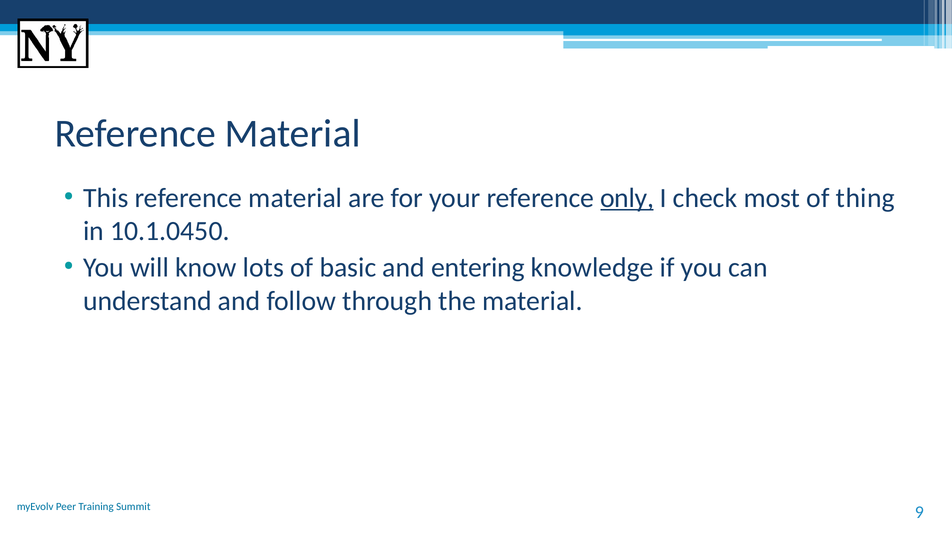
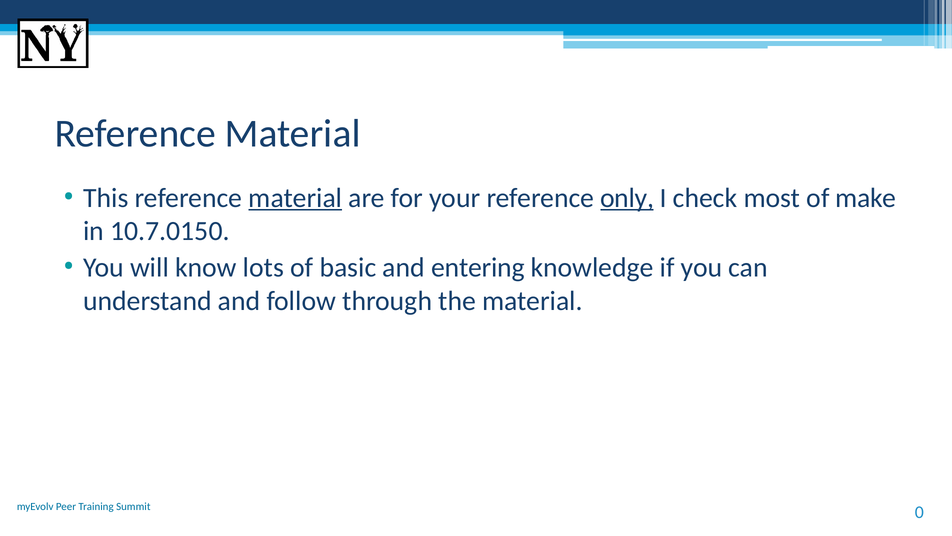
material underline: none -> present (295, 198)
thing: thing -> make (866, 198)
10.1.0450: 10.1.0450 -> 10.7.0150 (170, 231)
9: 9 -> 0 (919, 512)
